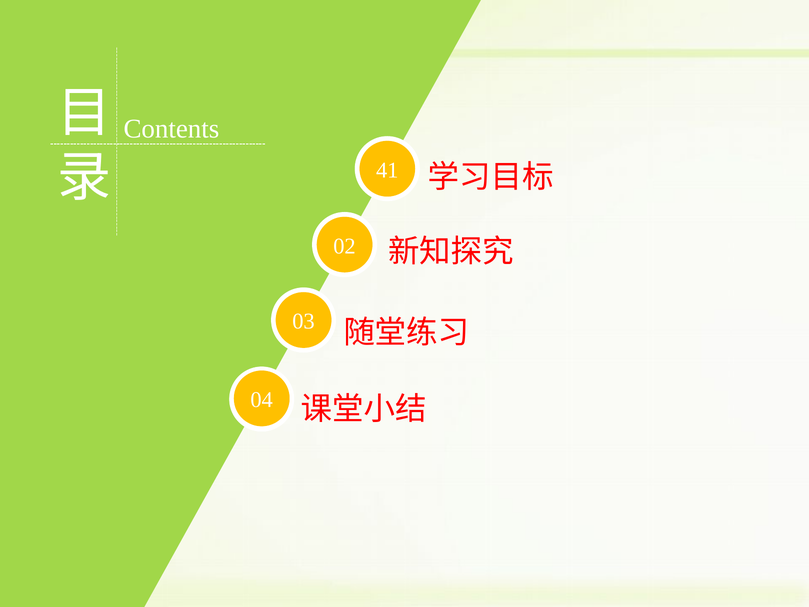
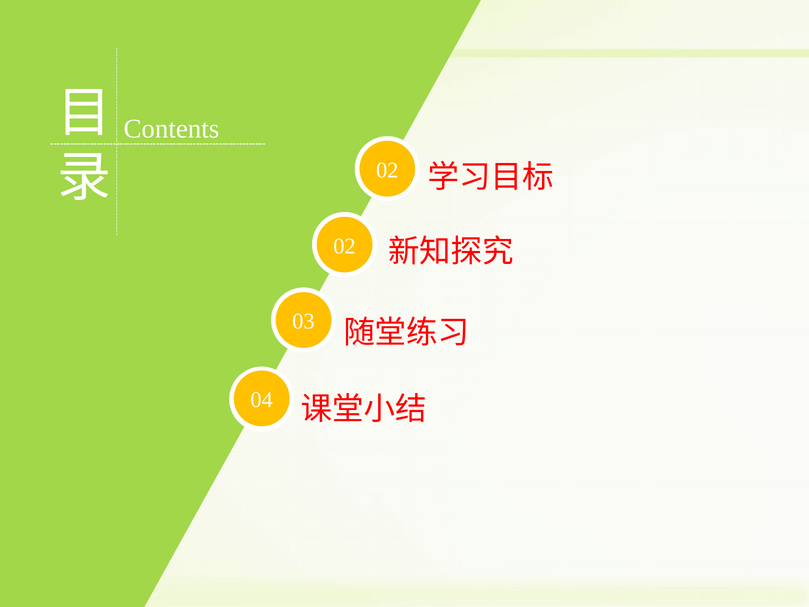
41: 41 -> 02 (387, 170)
